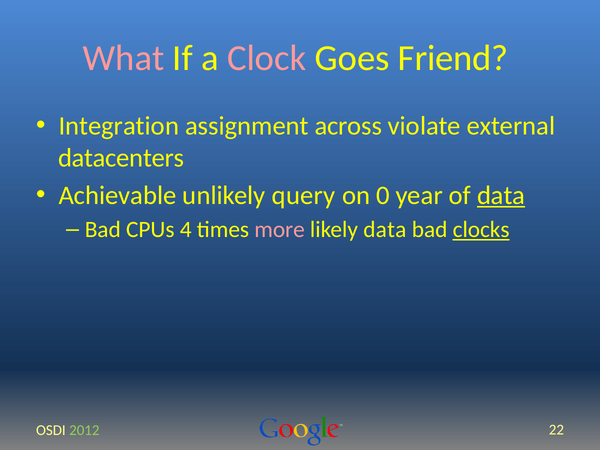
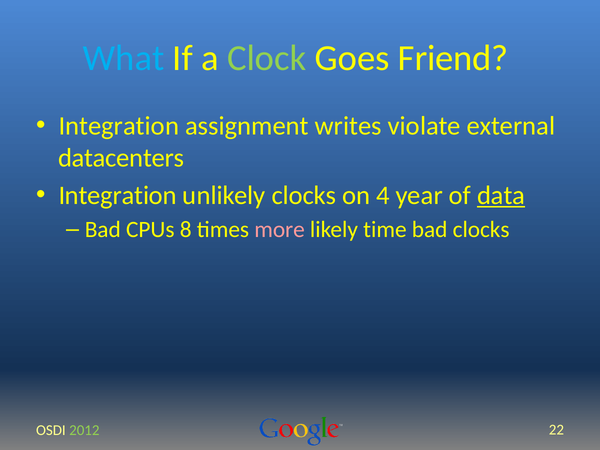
What colour: pink -> light blue (124, 58)
Clock colour: pink -> light green (267, 58)
across: across -> writes (348, 126)
Achievable: Achievable -> Integration (118, 195)
unlikely query: query -> clocks (304, 195)
0: 0 -> 4 (383, 195)
4: 4 -> 8 (186, 230)
likely data: data -> time (385, 230)
clocks underline: present -> none (481, 230)
